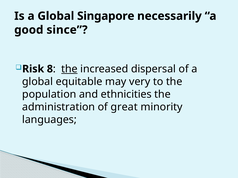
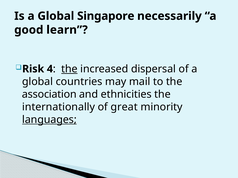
since: since -> learn (67, 30)
8: 8 -> 4 (50, 69)
equitable: equitable -> countries (79, 82)
very: very -> mail (140, 82)
population: population -> association (49, 95)
administration: administration -> internationally (59, 107)
languages underline: none -> present (49, 120)
